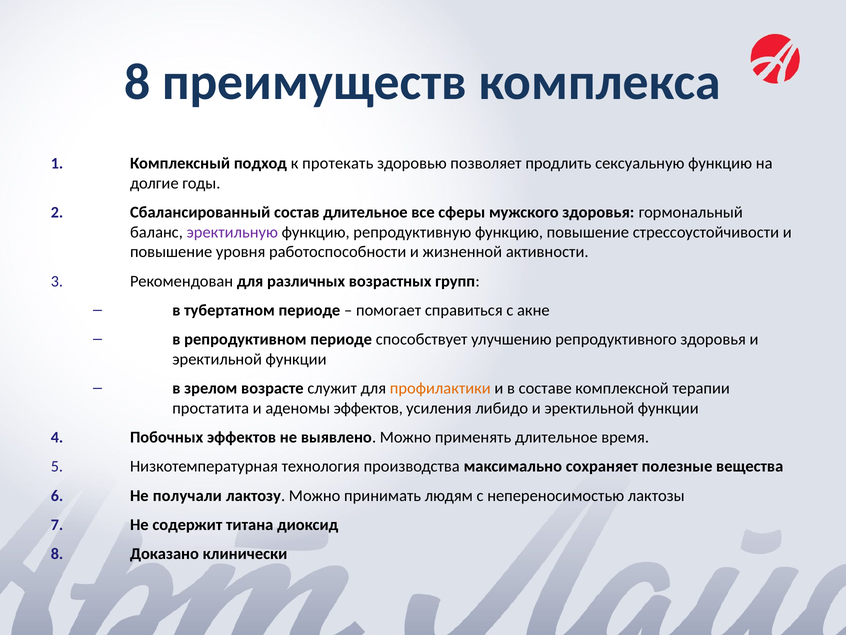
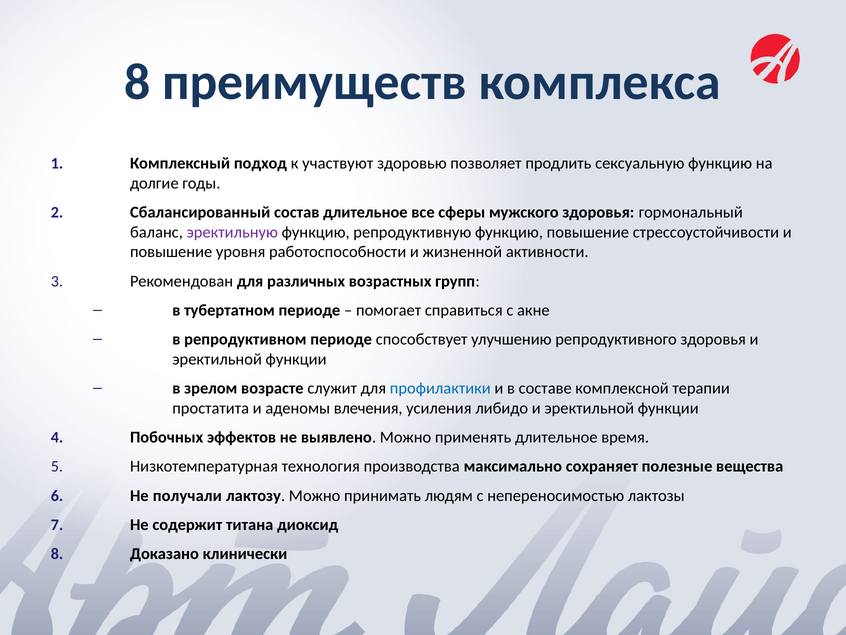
протекать: протекать -> участвуют (338, 163)
профилактики colour: orange -> blue (440, 388)
аденомы эффектов: эффектов -> влечения (368, 408)
